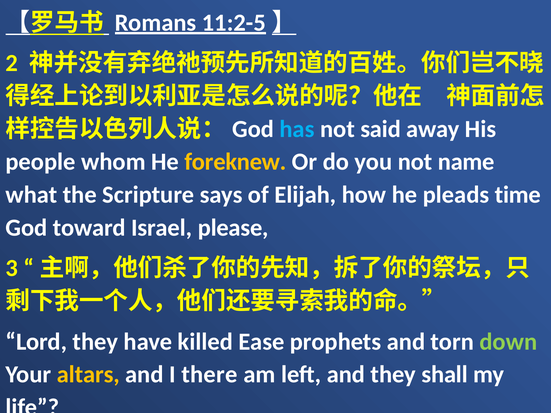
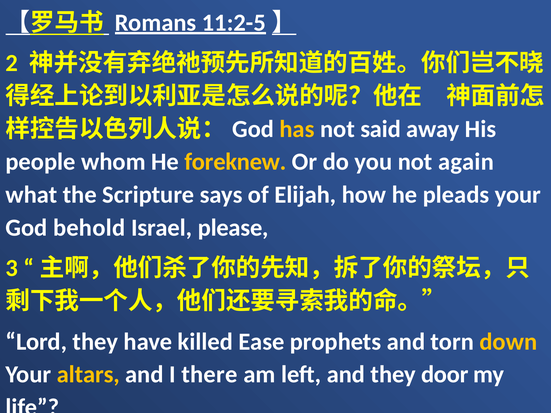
has colour: light blue -> yellow (297, 129)
name: name -> again (466, 162)
pleads time: time -> your (518, 195)
toward: toward -> behold (89, 228)
down colour: light green -> yellow (508, 342)
shall: shall -> door (445, 375)
